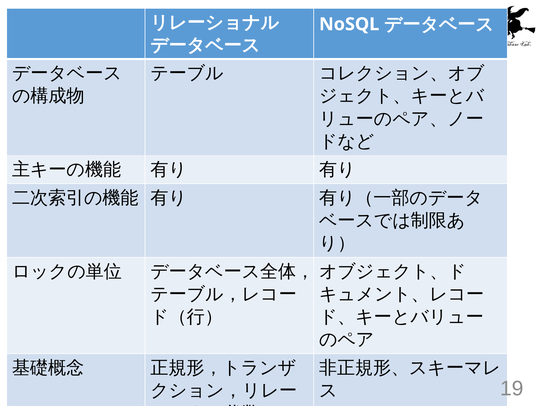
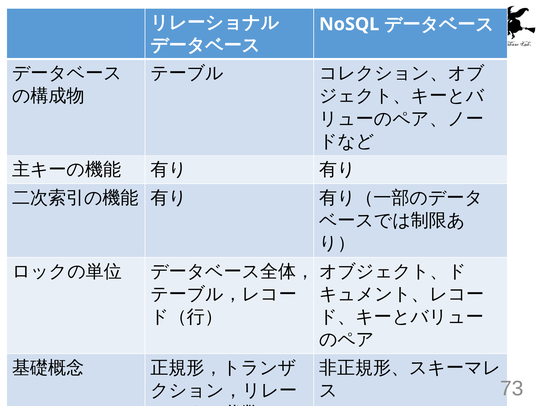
19: 19 -> 73 (512, 388)
